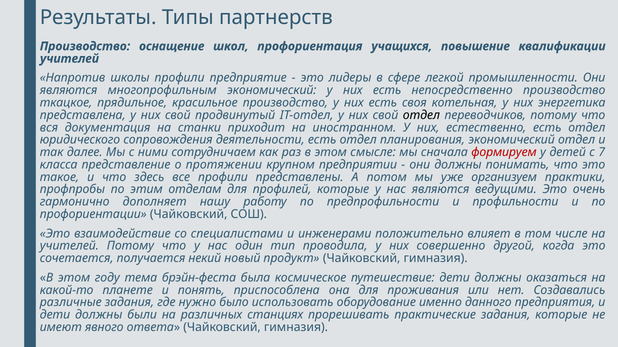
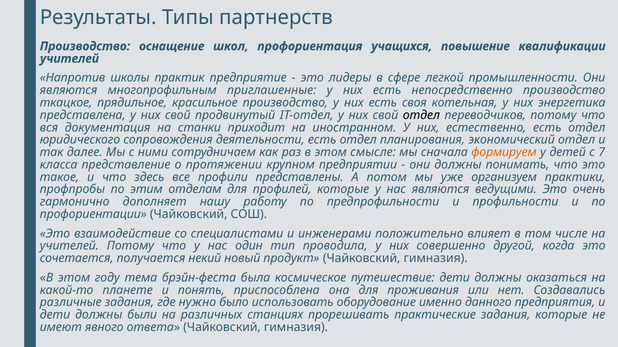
школы профили: профили -> практик (180, 78)
многопрофильным экономический: экономический -> приглашенные (272, 91)
формируем colour: red -> orange (504, 153)
